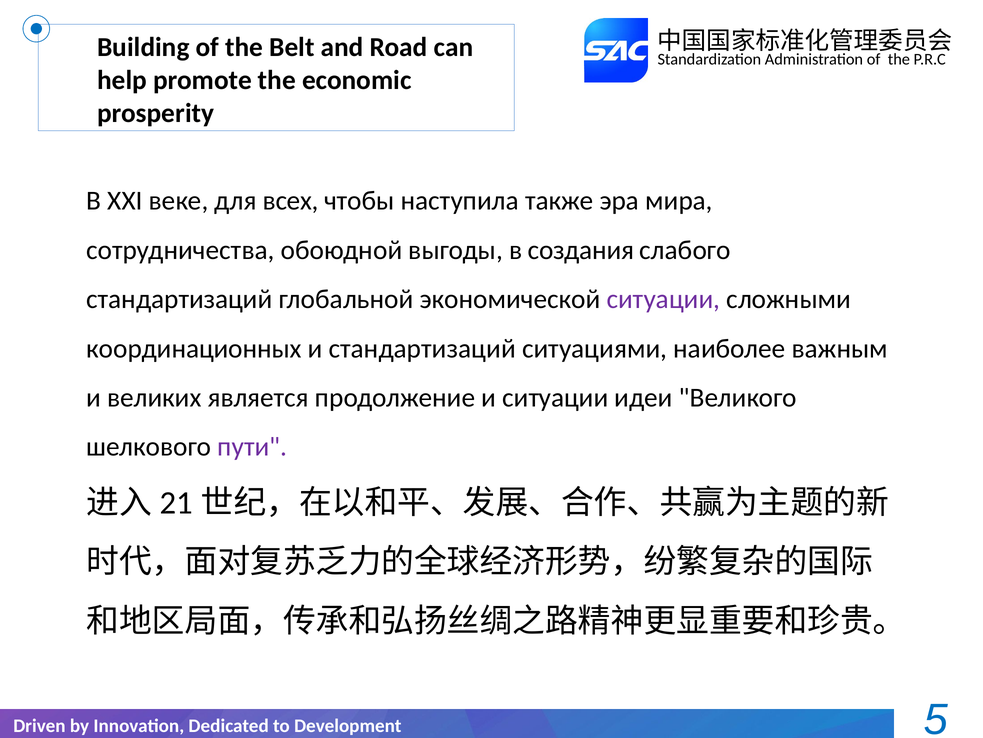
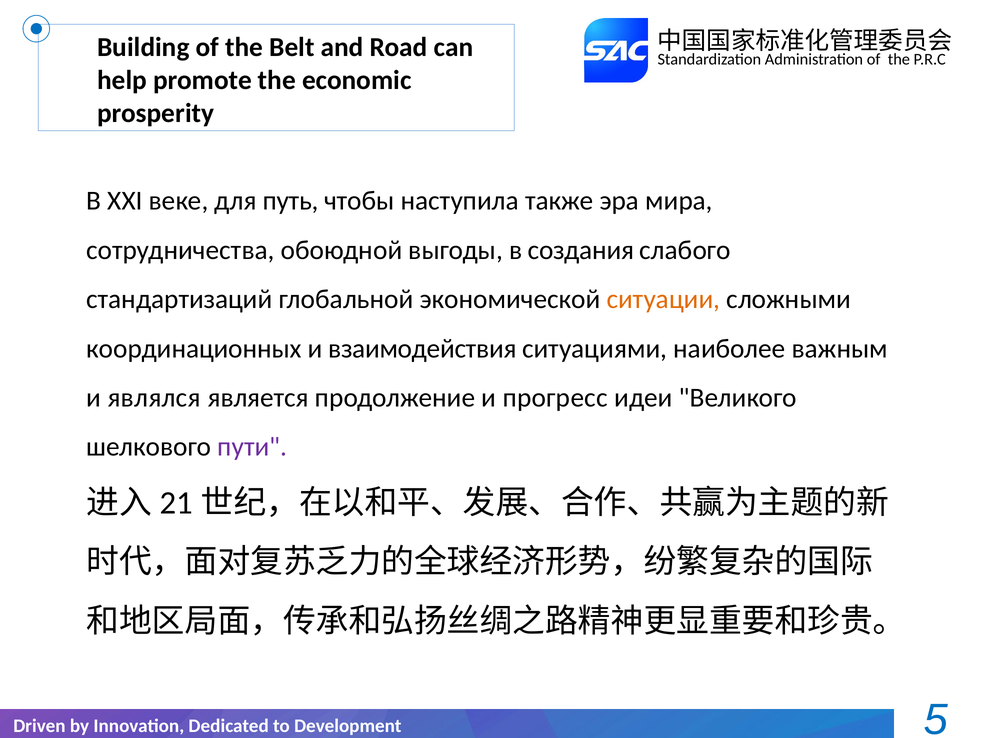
всех: всех -> путь (291, 201)
ситуации colour: purple -> orange (663, 299)
и стандартизаций: стандартизаций -> взаимодействия (422, 348)
великих: великих -> являлся (154, 397)
и ситуации: ситуации -> прогресс (555, 397)
